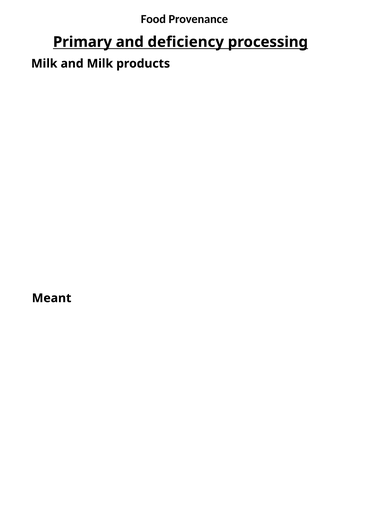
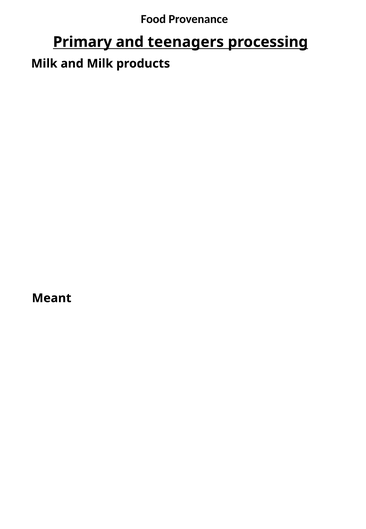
deficiency: deficiency -> teenagers (186, 42)
